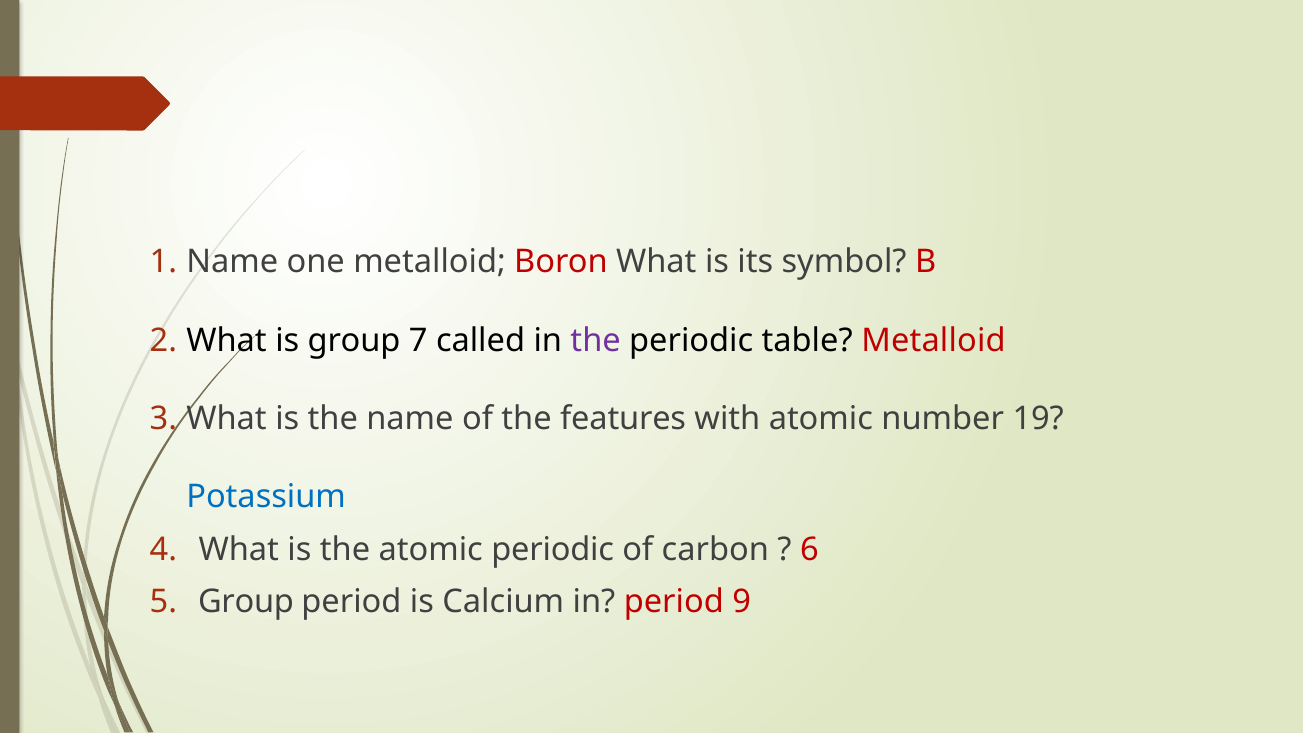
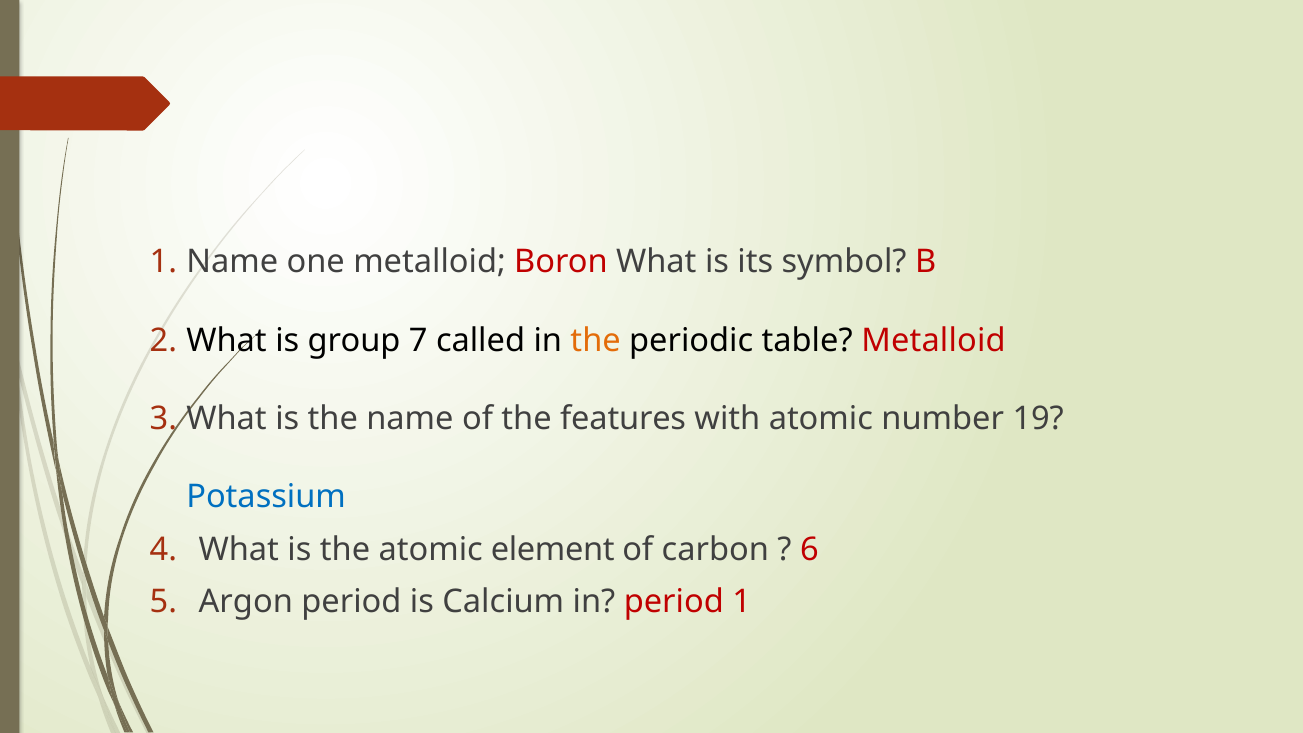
the colour: purple -> orange (596, 340)
atomic periodic: periodic -> element (553, 549)
Group: Group -> Argon (246, 602)
period 9: 9 -> 1 (742, 602)
